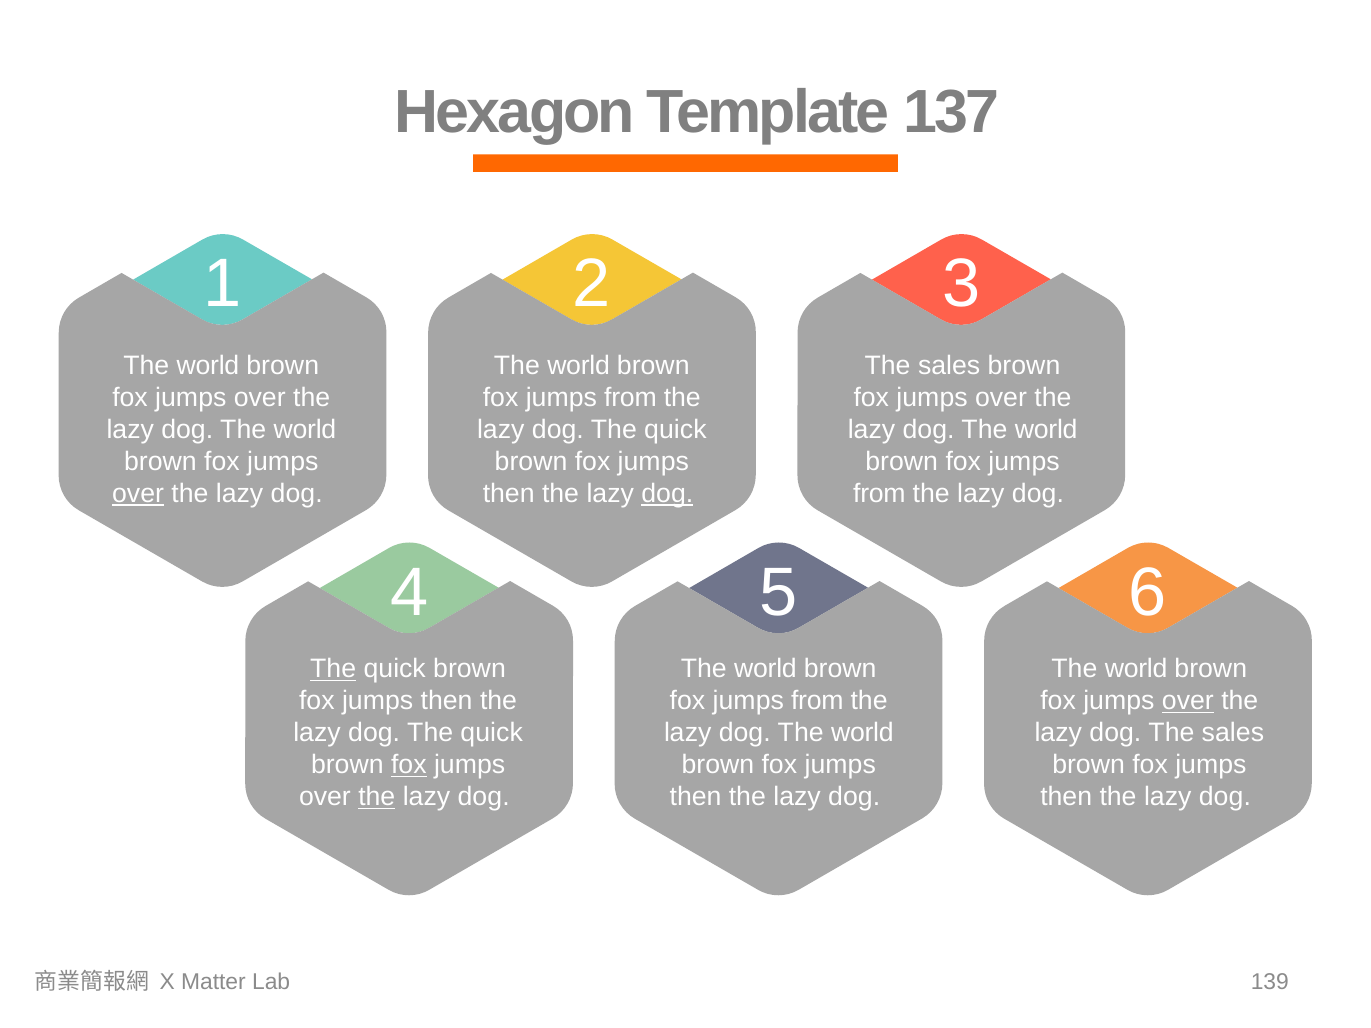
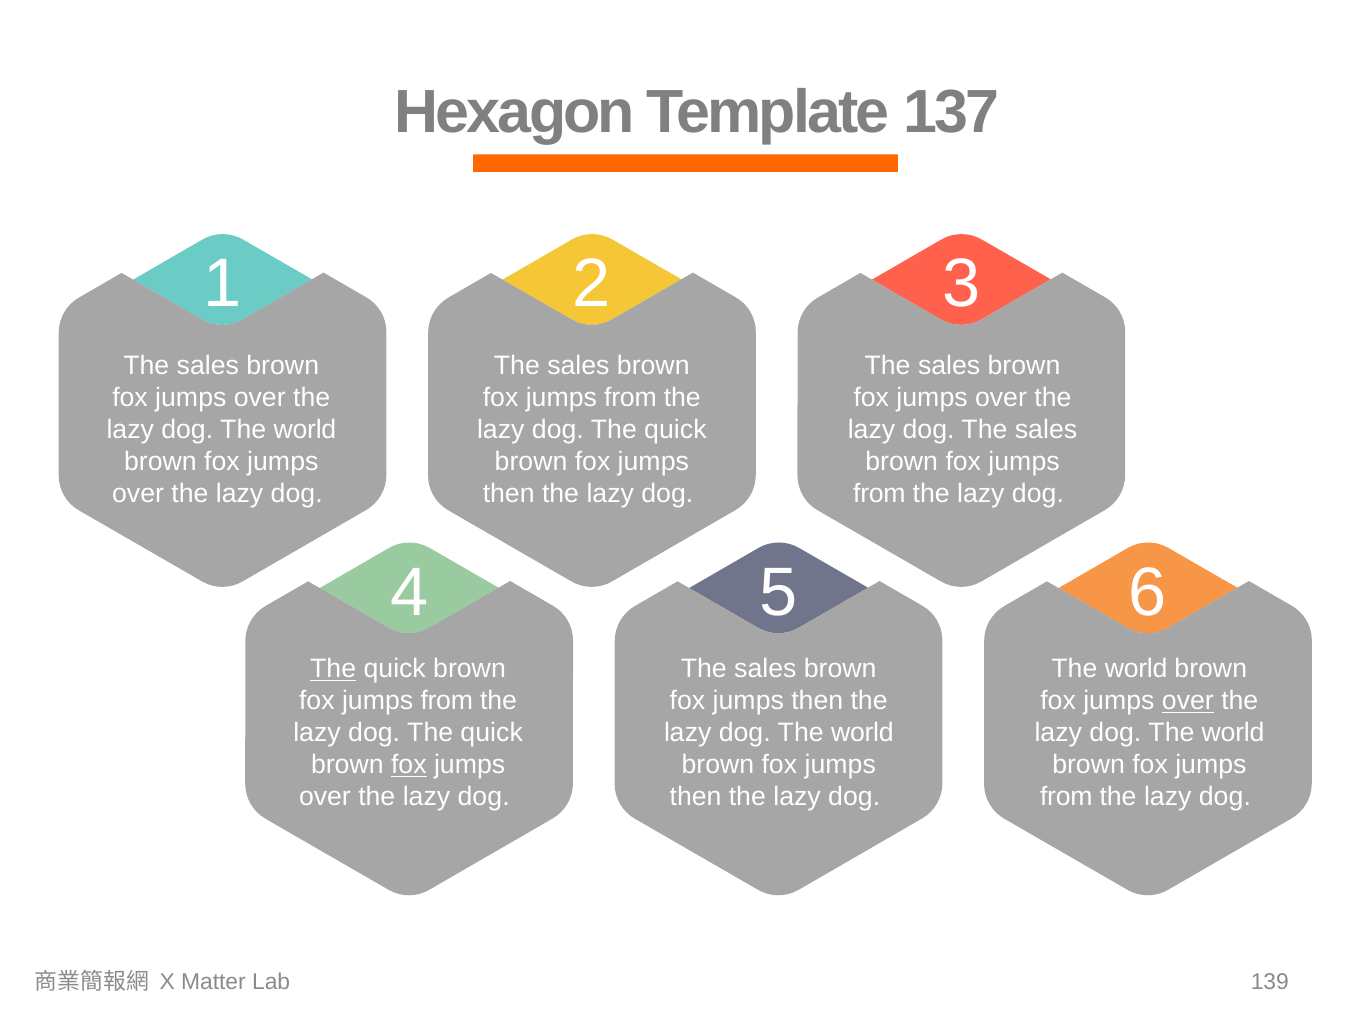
world: world -> sales (208, 366)
world: world -> sales (578, 366)
world: world -> sales (1046, 430)
over underline: present -> none (138, 494)
dog underline: present -> none (667, 494)
world: world -> sales (765, 669)
then: then -> from (447, 701)
from: from -> then (817, 701)
sales: sales -> world (1233, 733)
the underline: present -> none (377, 797)
then: then -> from (1066, 797)
